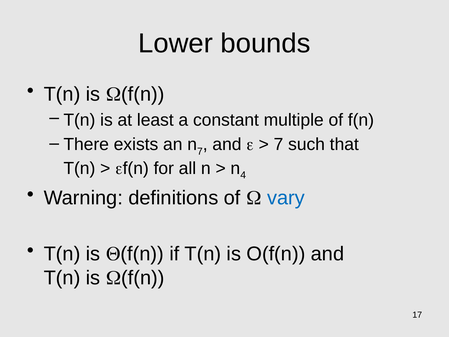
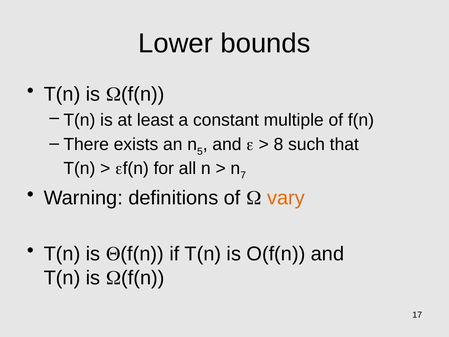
n 7: 7 -> 5 (200, 151)
7: 7 -> 8 (278, 144)
4: 4 -> 7 (243, 175)
vary colour: blue -> orange (286, 198)
